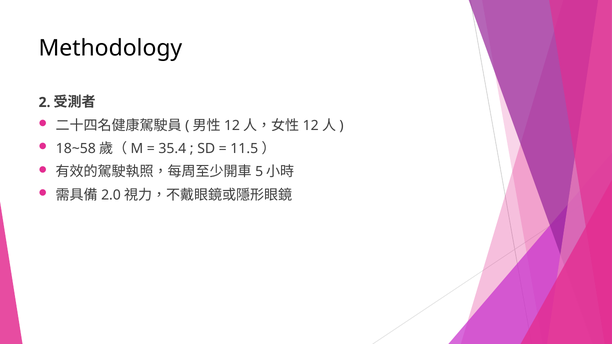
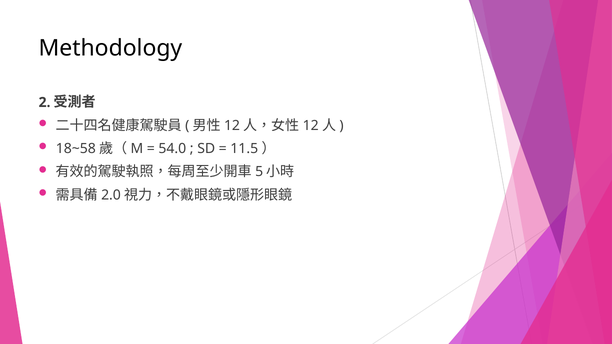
35.4: 35.4 -> 54.0 (172, 149)
